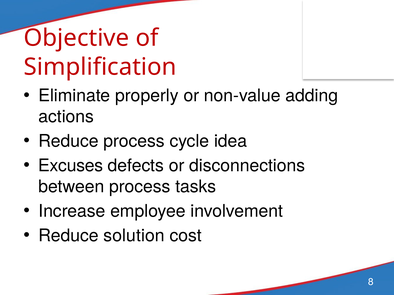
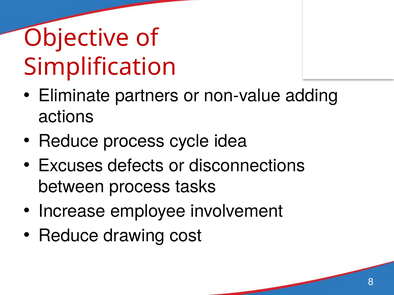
properly: properly -> partners (147, 96)
solution: solution -> drawing (134, 236)
